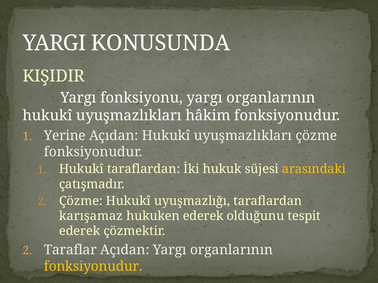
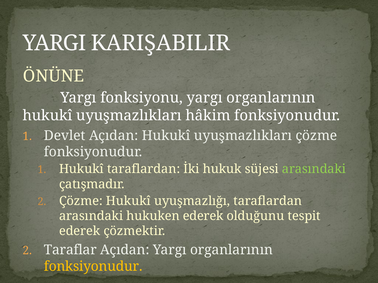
KONUSUNDA: KONUSUNDA -> KARIŞABILIR (160, 43)
KIŞIDIR: KIŞIDIR -> ÖNÜNE (54, 76)
Yerine: Yerine -> Devlet (65, 136)
arasındaki colour: yellow -> light green (314, 169)
karışamaz: karışamaz -> arasındaki (91, 216)
